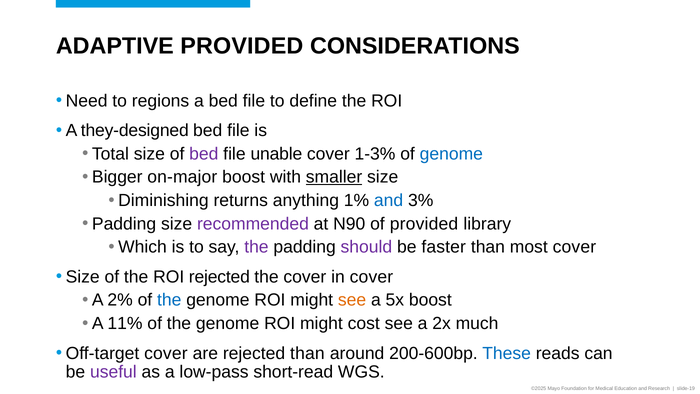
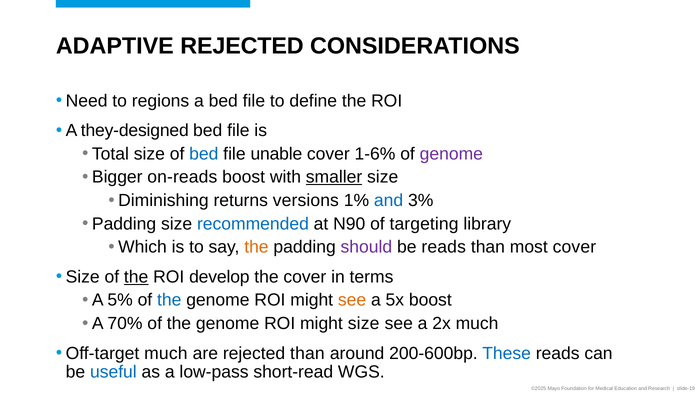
ADAPTIVE PROVIDED: PROVIDED -> REJECTED (242, 46)
bed colour: purple -> blue (204, 154)
1-3%: 1-3% -> 1-6% (375, 154)
genome colour: blue -> purple (451, 154)
on-major: on-major -> on-reads (182, 177)
anything: anything -> versions (306, 200)
recommended colour: purple -> blue (253, 224)
of provided: provided -> targeting (424, 224)
the colour: purple -> orange (256, 247)
be faster: faster -> reads (444, 247)
the underline: none -> present (136, 277)
ROI rejected: rejected -> develop (219, 277)
in cover: cover -> terms (372, 277)
2%: 2% -> 5% (120, 300)
11%: 11% -> 70% (125, 323)
might cost: cost -> size (364, 323)
Off-target cover: cover -> much (166, 353)
useful colour: purple -> blue (113, 372)
